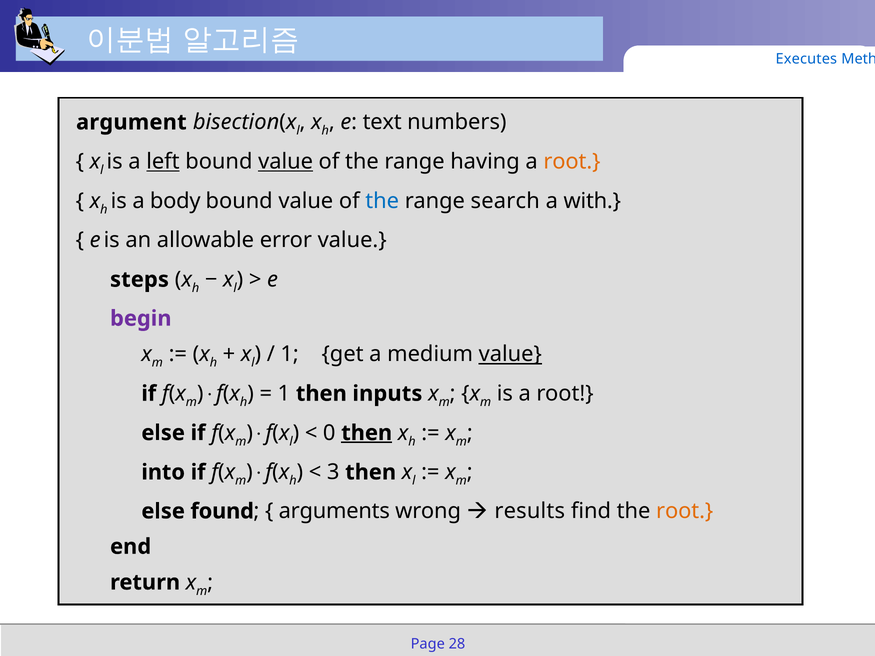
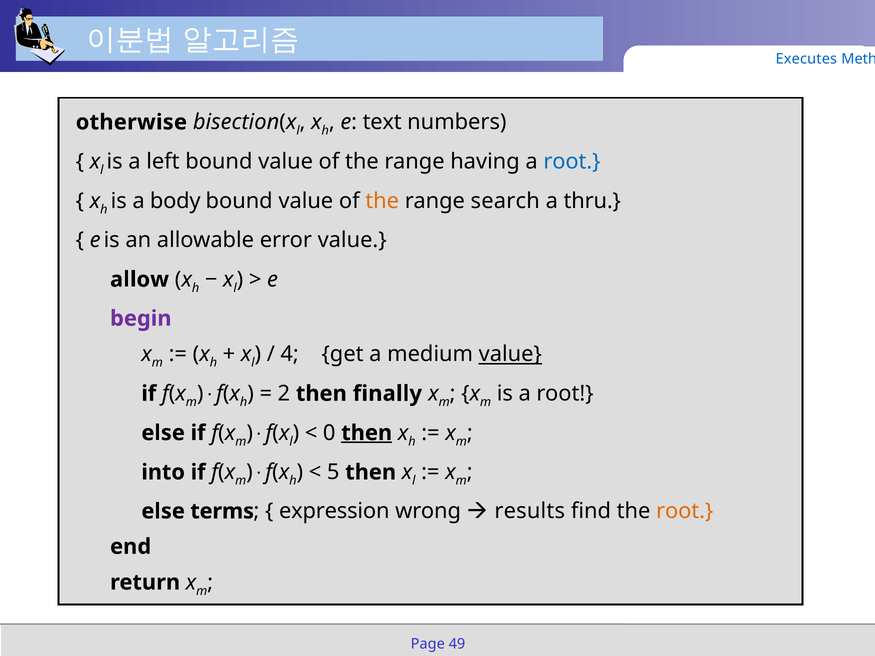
argument: argument -> otherwise (131, 122)
left underline: present -> none (163, 162)
value underline: present -> none (286, 162)
root colour: orange -> blue (572, 162)
the colour: blue -> orange (382, 201)
with: with -> thru (592, 201)
steps: steps -> allow (140, 280)
1: 1 -> 4 (290, 354)
1: 1 -> 2 (284, 394)
inputs: inputs -> finally (387, 394)
3: 3 -> 5 (333, 472)
found: found -> terms (222, 511)
arguments: arguments -> expression (334, 511)
28: 28 -> 49 (457, 644)
